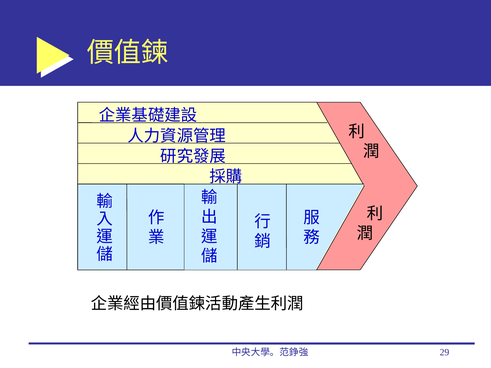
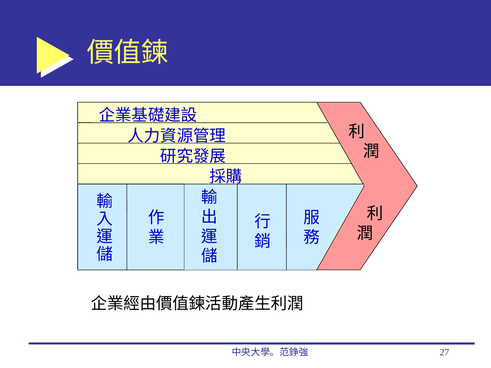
29: 29 -> 27 (444, 353)
